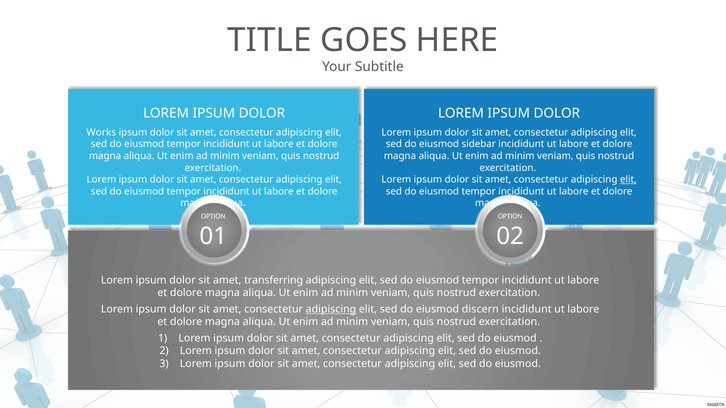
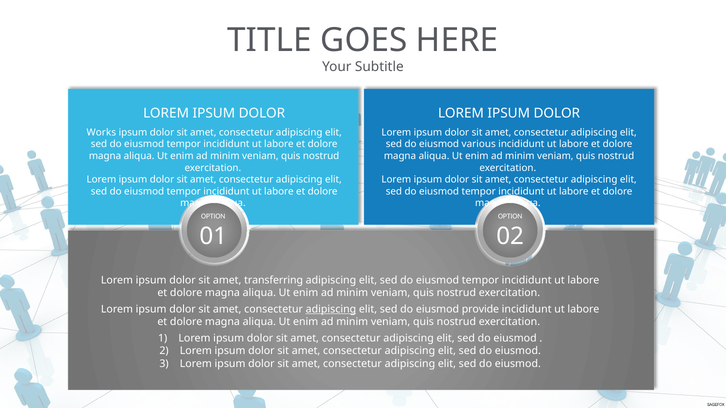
sidebar: sidebar -> various (479, 144)
elit underline: present -> none (628, 180)
discern: discern -> provide (480, 309)
